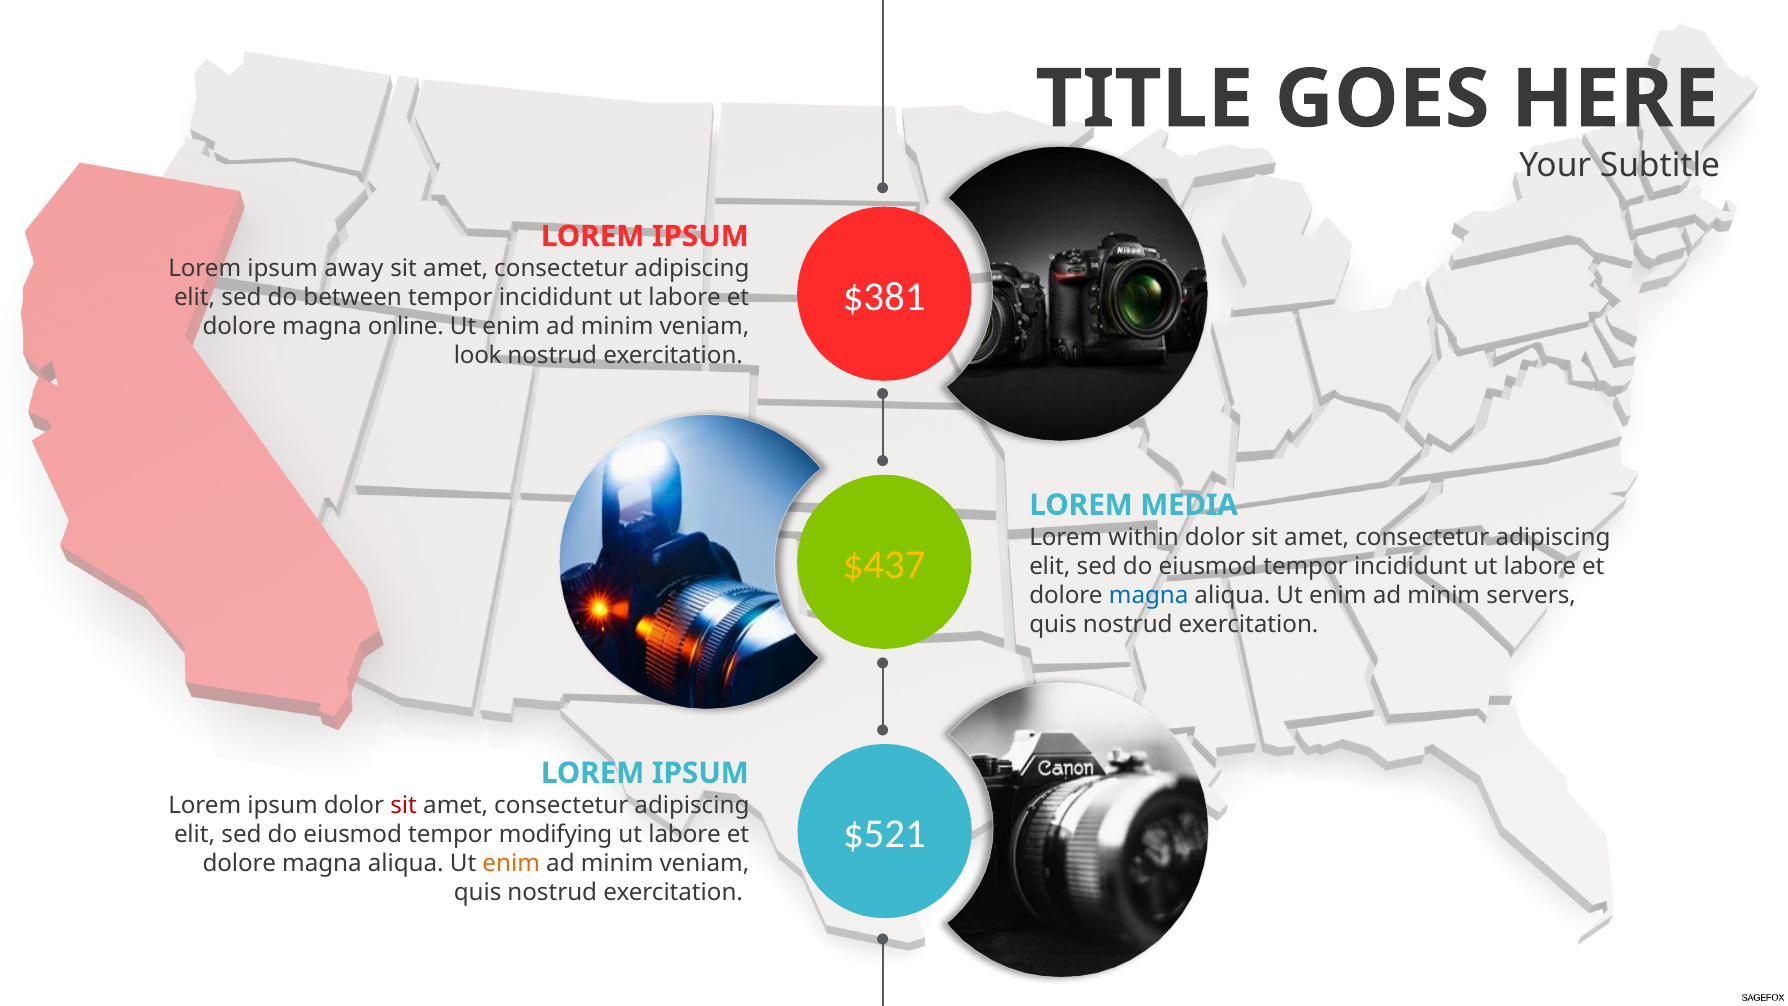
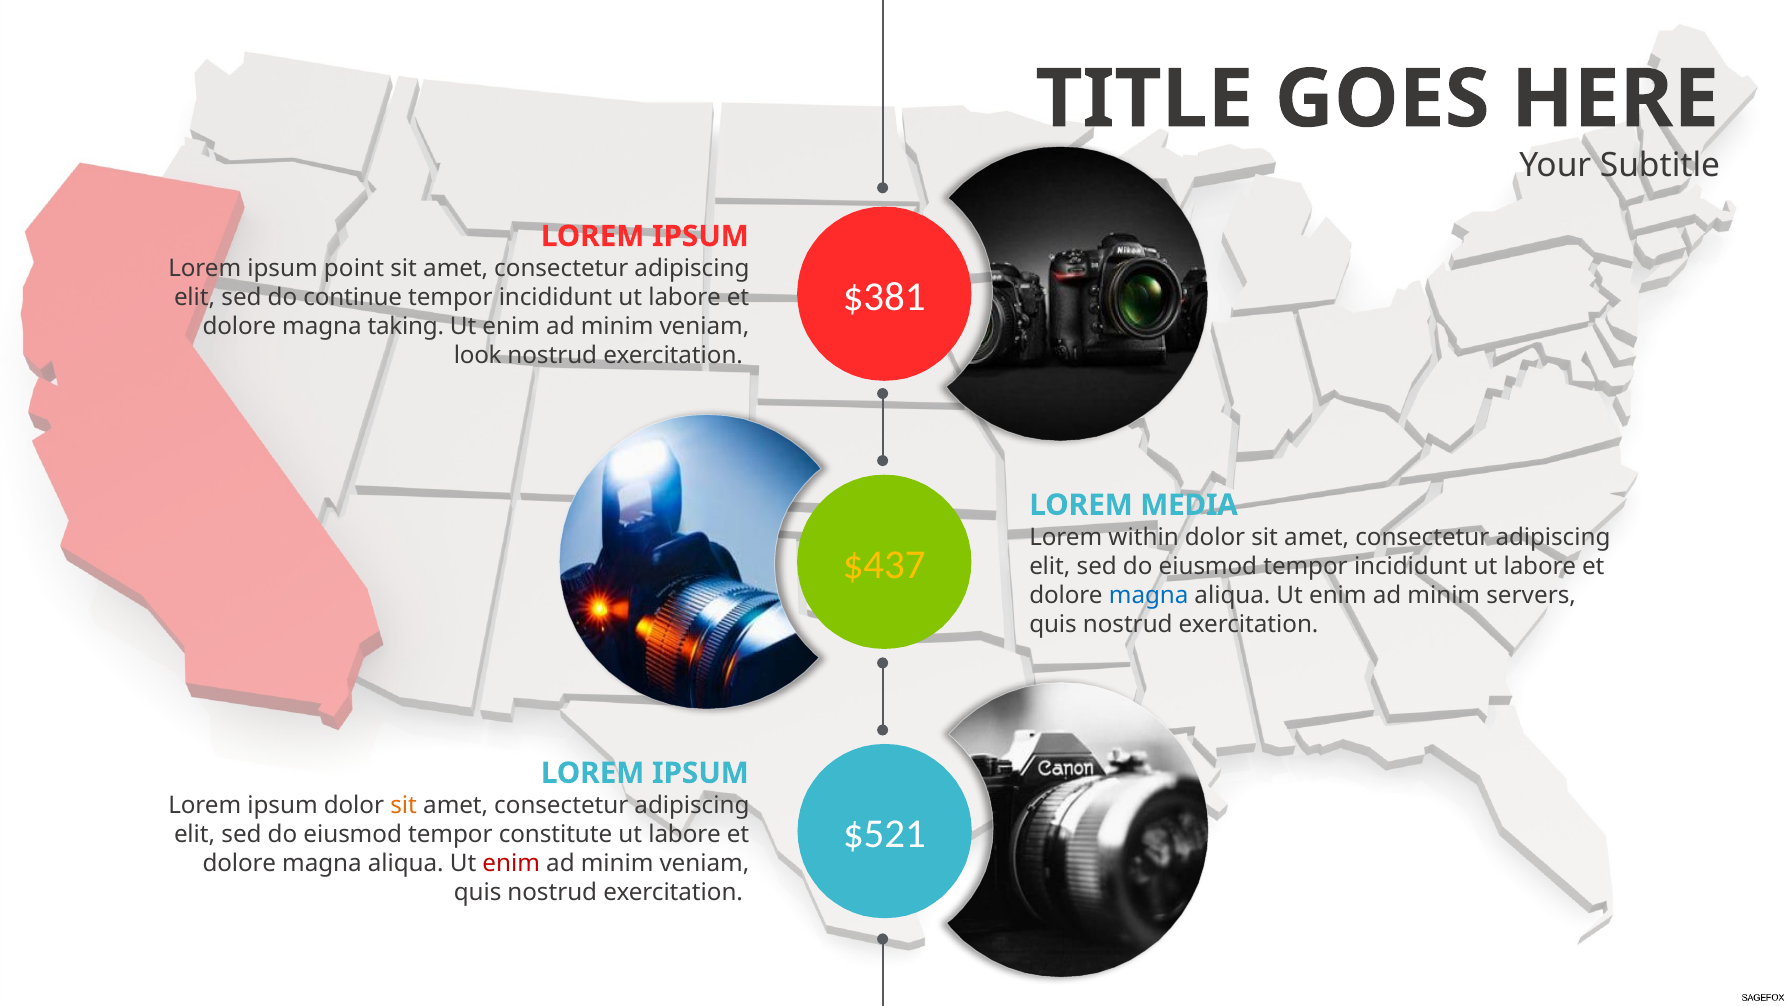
away: away -> point (354, 268)
between: between -> continue (353, 297)
online: online -> taking (406, 326)
sit colour: red -> orange (404, 805)
modifying: modifying -> constitute (556, 834)
enim colour: orange -> red (511, 863)
